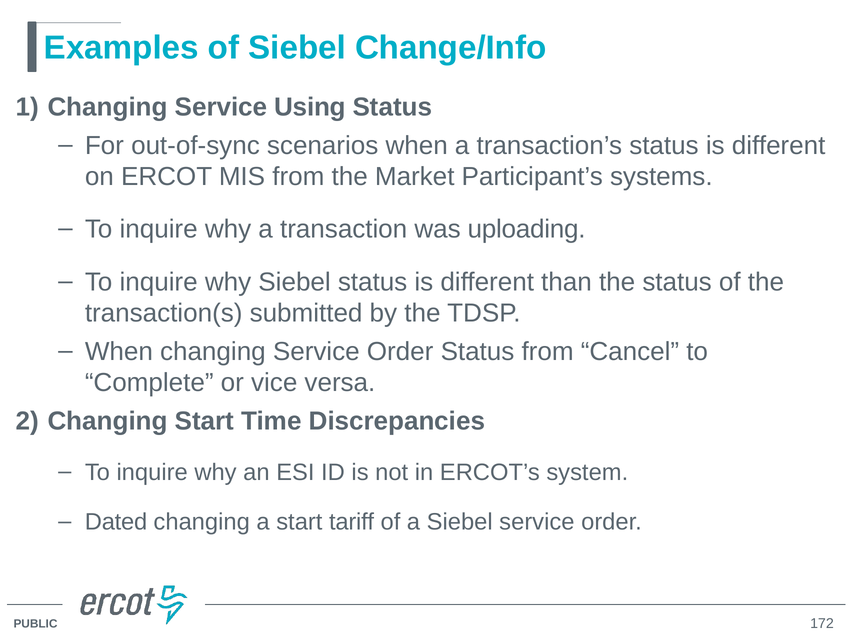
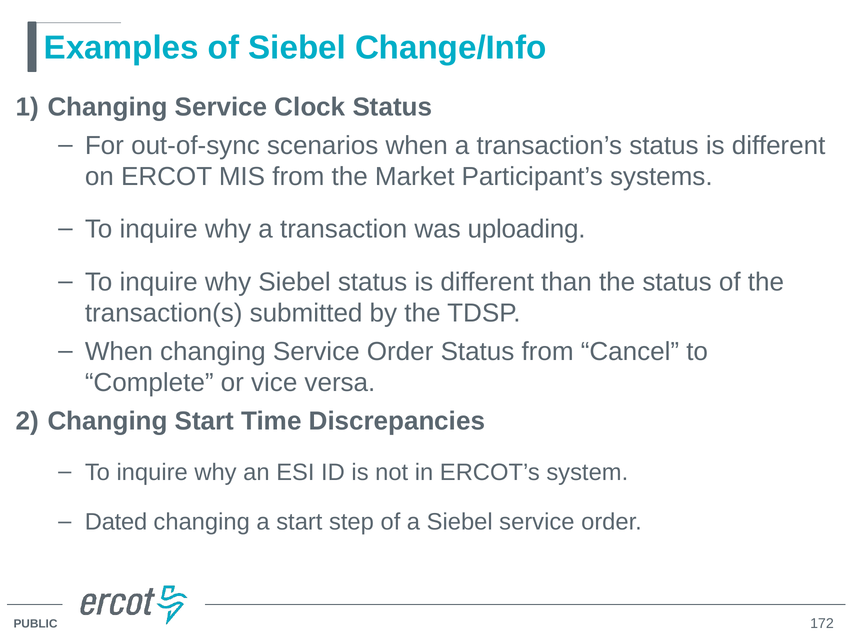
Using: Using -> Clock (310, 107)
tariff: tariff -> step (351, 522)
